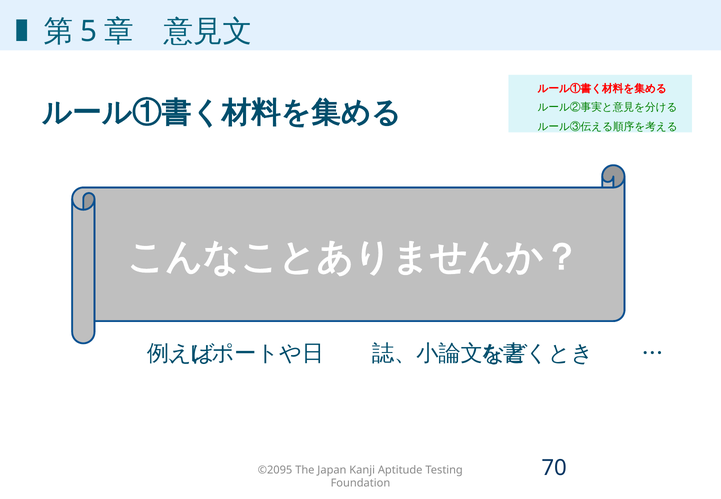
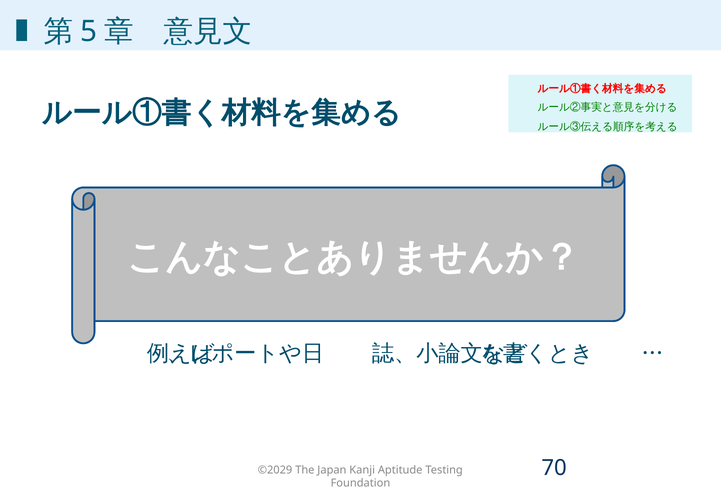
©2095: ©2095 -> ©2029 (275, 470)
